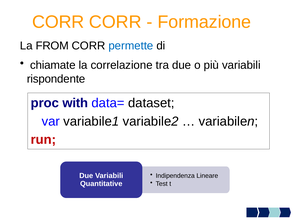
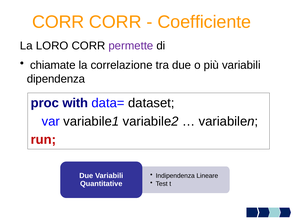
Formazione: Formazione -> Coefficiente (204, 22)
FROM: FROM -> LORO (52, 46)
permette colour: blue -> purple (131, 46)
rispondente: rispondente -> dipendenza (56, 79)
